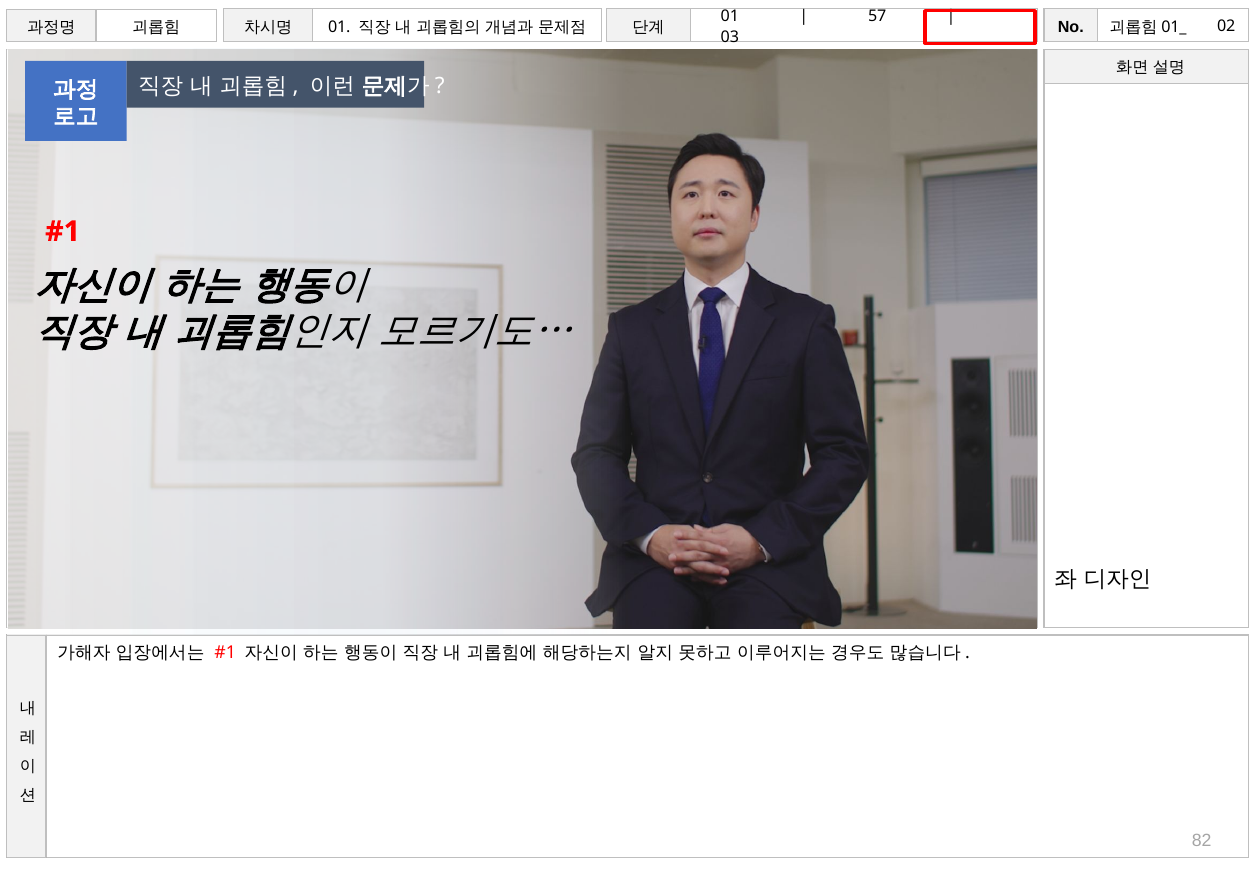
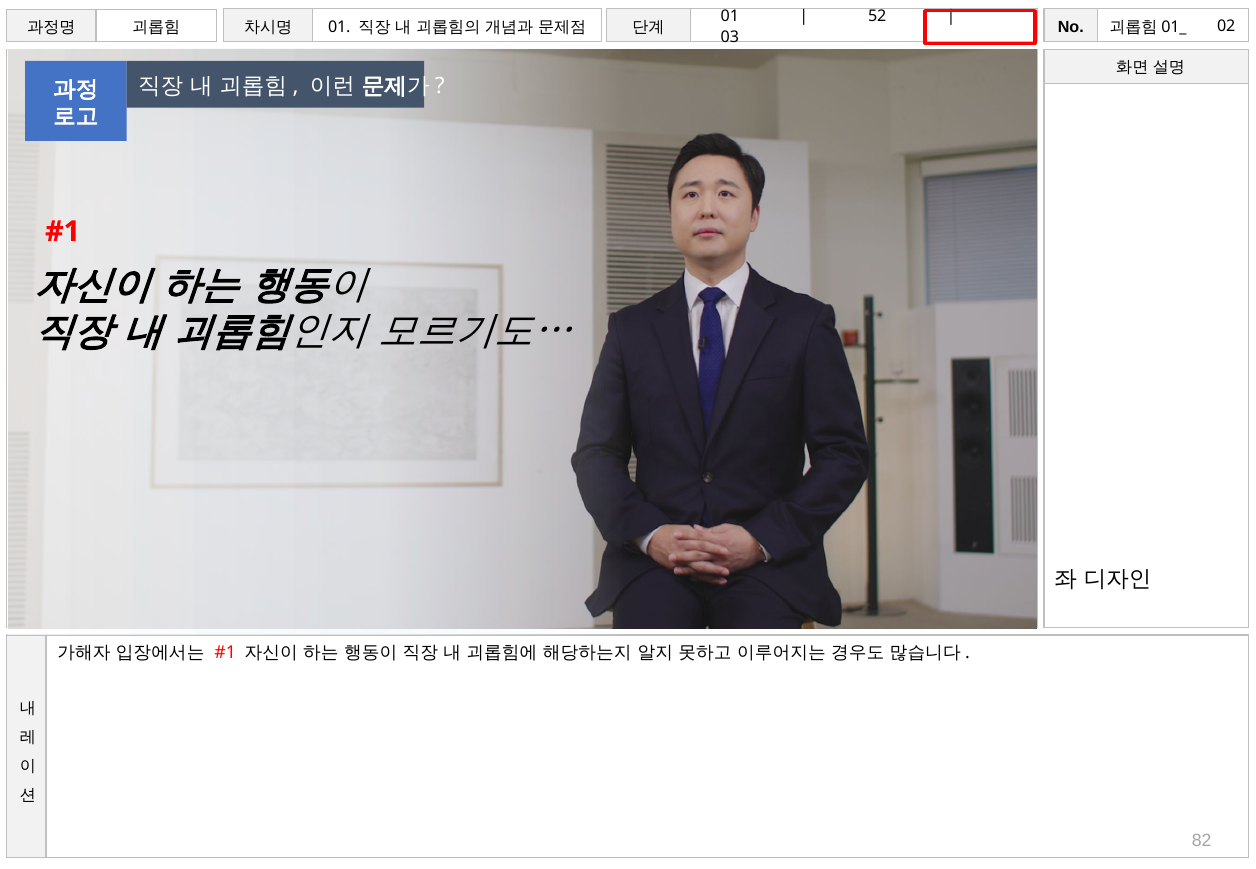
57: 57 -> 52 (877, 16)
